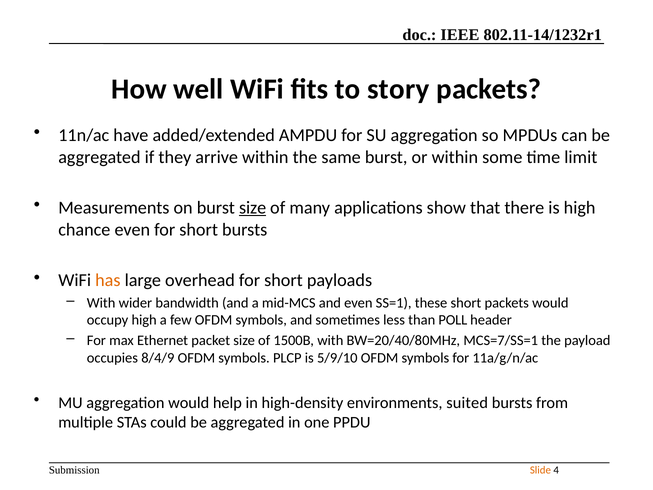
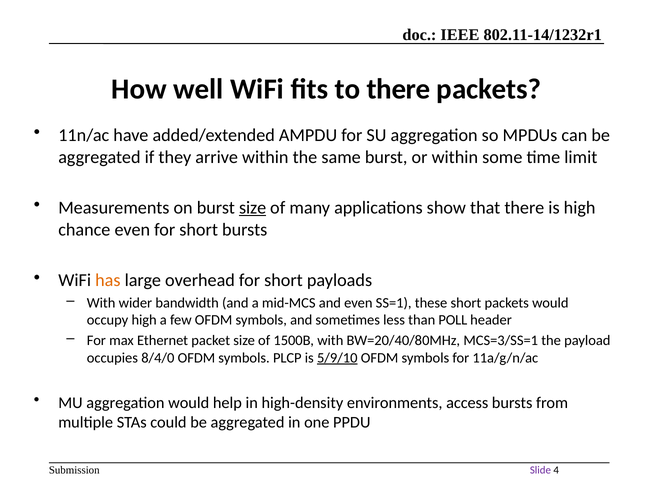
to story: story -> there (398, 89)
MCS=7/SS=1: MCS=7/SS=1 -> MCS=3/SS=1 (501, 340)
8/4/9: 8/4/9 -> 8/4/0 (158, 358)
5/9/10 underline: none -> present (337, 358)
suited: suited -> access (467, 402)
Slide colour: orange -> purple (540, 470)
